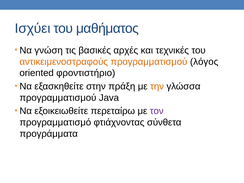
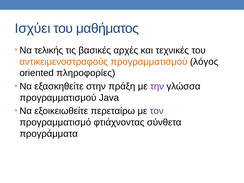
γνώση: γνώση -> τελικής (49, 50)
φροντιστήριο: φροντιστήριο -> πληροφορίες (86, 73)
την colour: orange -> purple (157, 86)
